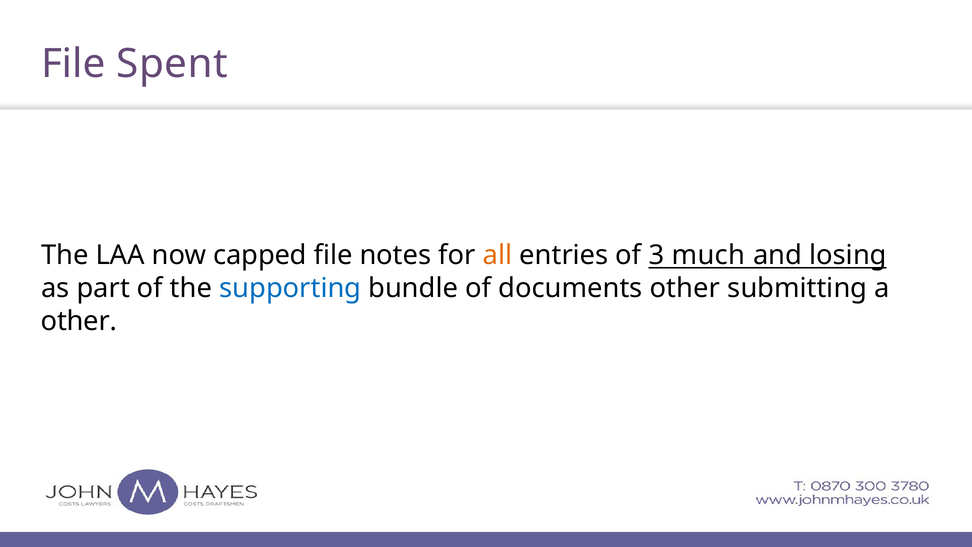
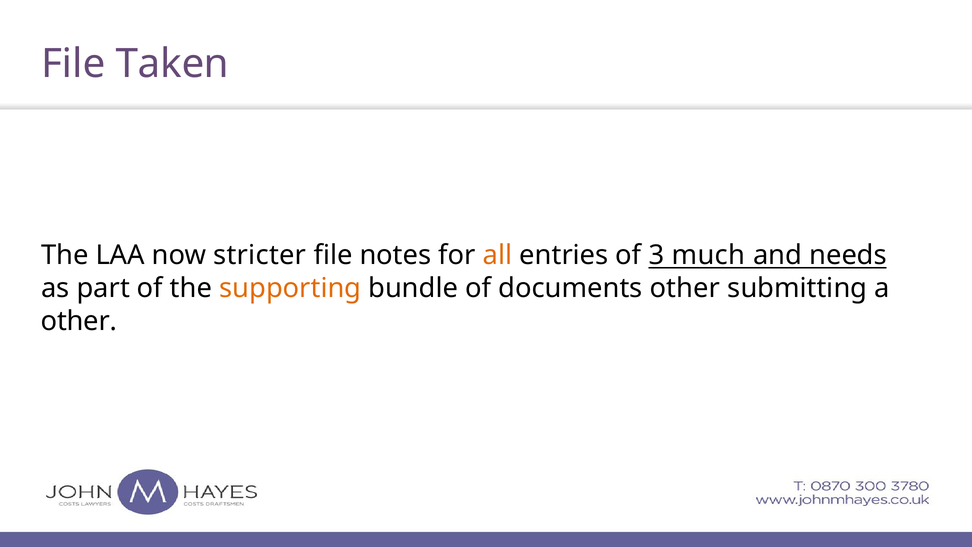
Spent: Spent -> Taken (172, 64)
capped: capped -> stricter (260, 255)
losing: losing -> needs (848, 255)
supporting colour: blue -> orange (290, 288)
